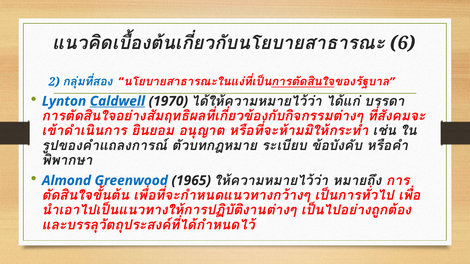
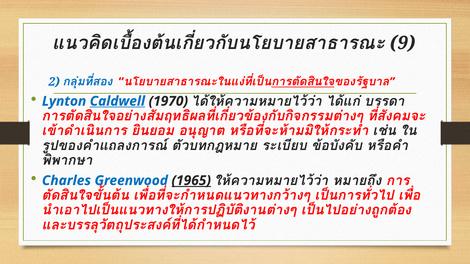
6: 6 -> 9 (403, 43)
Almond: Almond -> Charles (66, 181)
1965 underline: none -> present (191, 181)
